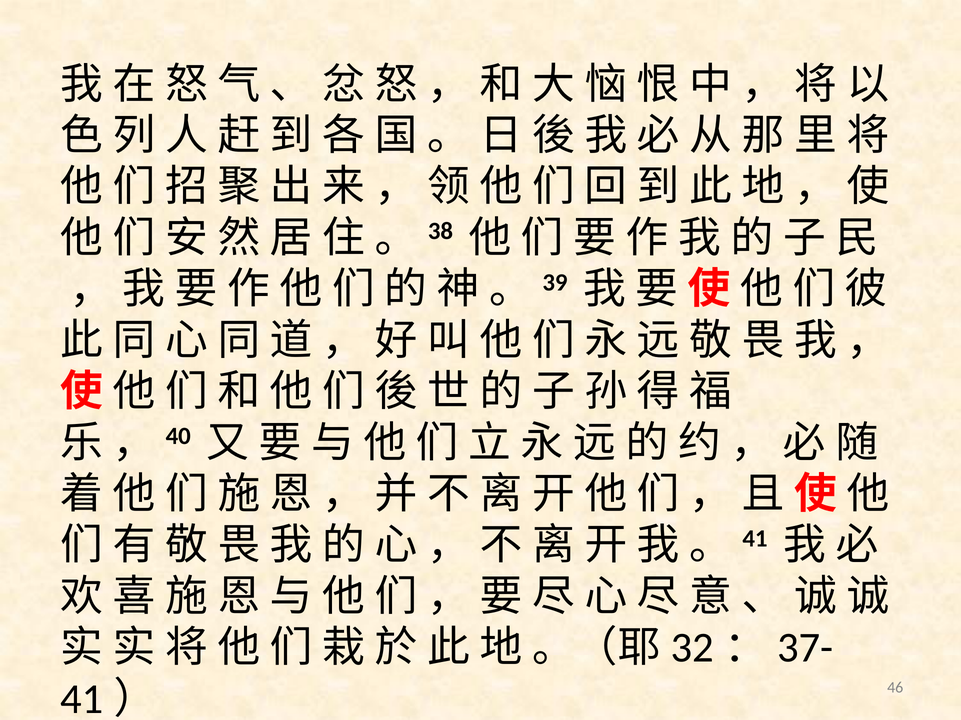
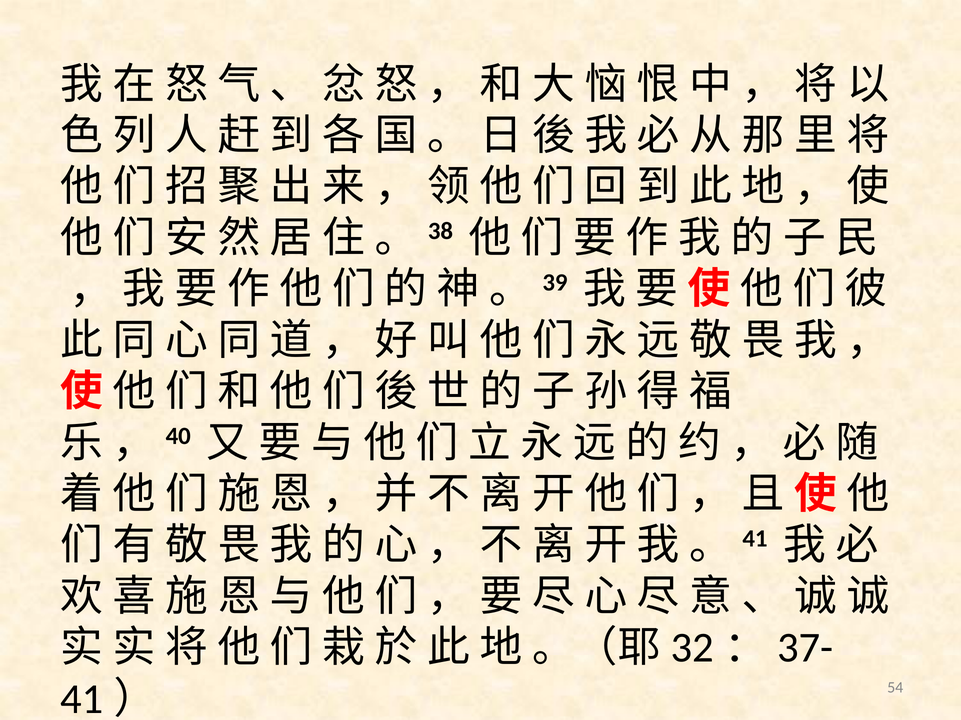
46: 46 -> 54 (895, 688)
